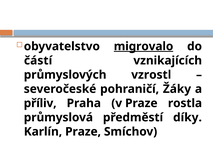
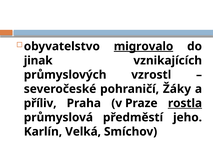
částí: částí -> jinak (38, 60)
rostla underline: none -> present (185, 103)
díky: díky -> jeho (188, 117)
Karlín Praze: Praze -> Velká (83, 131)
